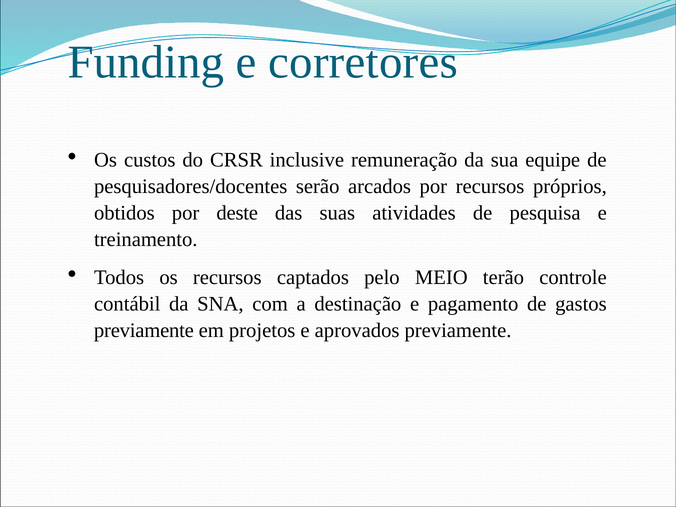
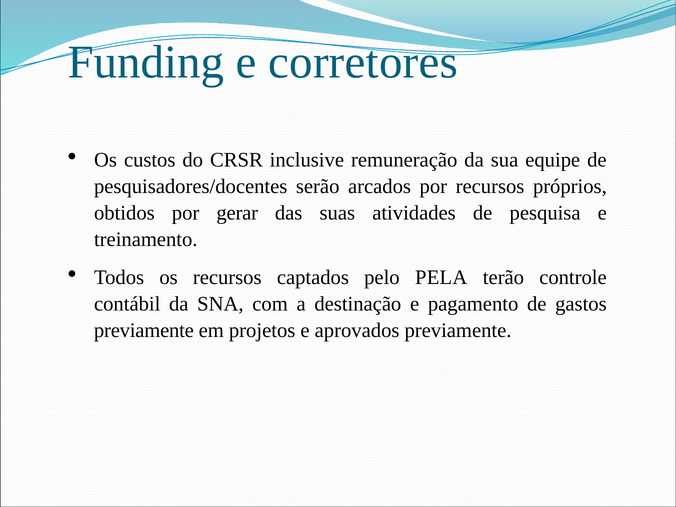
deste: deste -> gerar (237, 213)
MEIO: MEIO -> PELA (441, 277)
